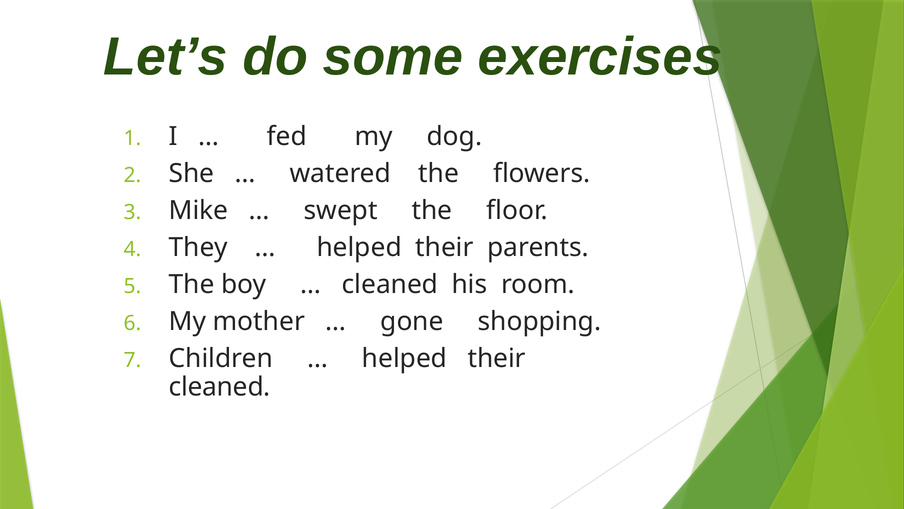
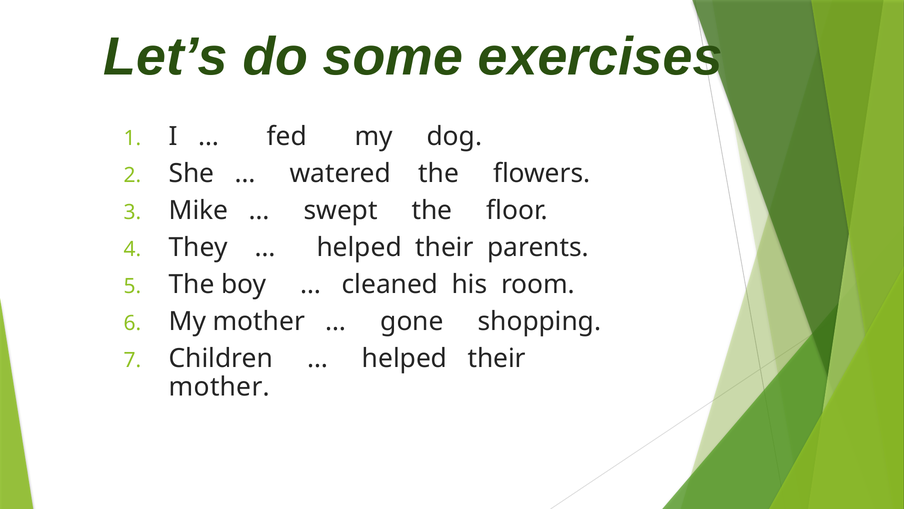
cleaned: cleaned -> mother (219, 387)
